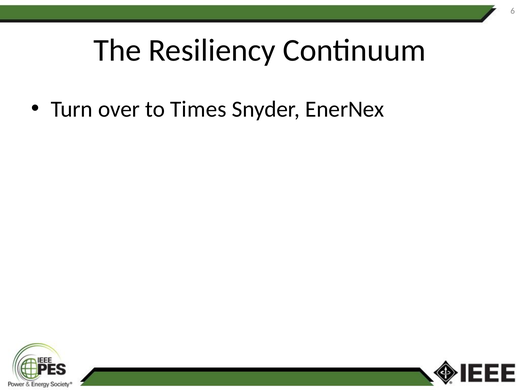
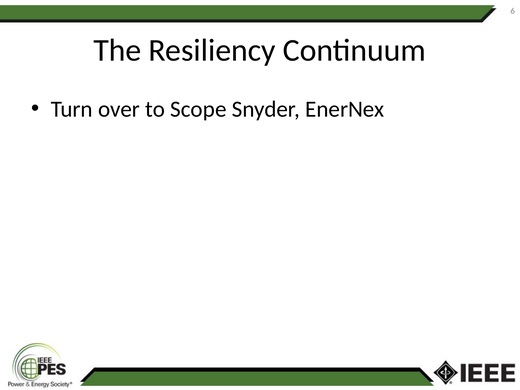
Times: Times -> Scope (198, 109)
